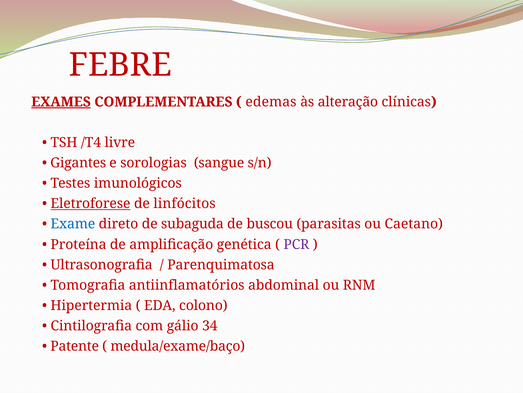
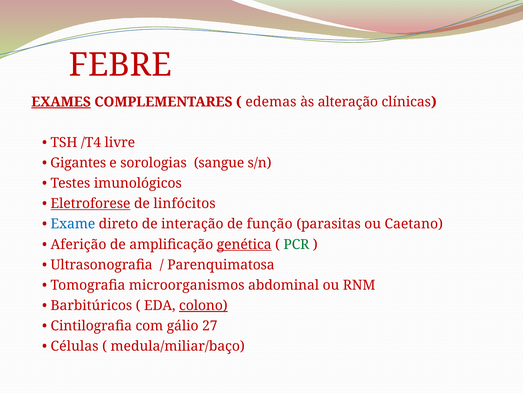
subaguda: subaguda -> interação (192, 224)
buscou: buscou -> função (270, 224)
Proteína: Proteína -> Aferição (78, 244)
genética underline: none -> present (244, 244)
PCR colour: purple -> green (296, 244)
antiinflamatórios: antiinflamatórios -> microorganismos (187, 285)
Hipertermia: Hipertermia -> Barbitúricos (91, 305)
colono underline: none -> present (203, 305)
34: 34 -> 27 (210, 325)
Patente: Patente -> Células (75, 346)
medula/exame/baço: medula/exame/baço -> medula/miliar/baço (178, 346)
